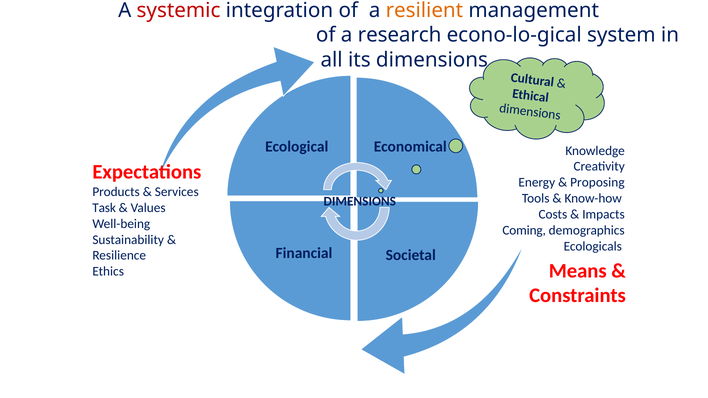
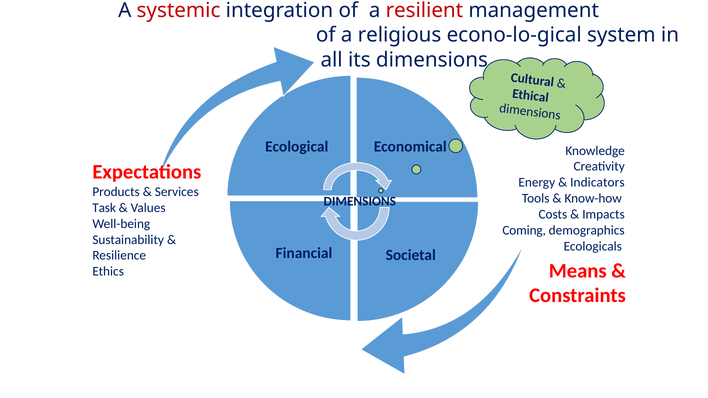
resilient colour: orange -> red (424, 10)
research: research -> religious (400, 35)
Proposing: Proposing -> Indicators (597, 183)
